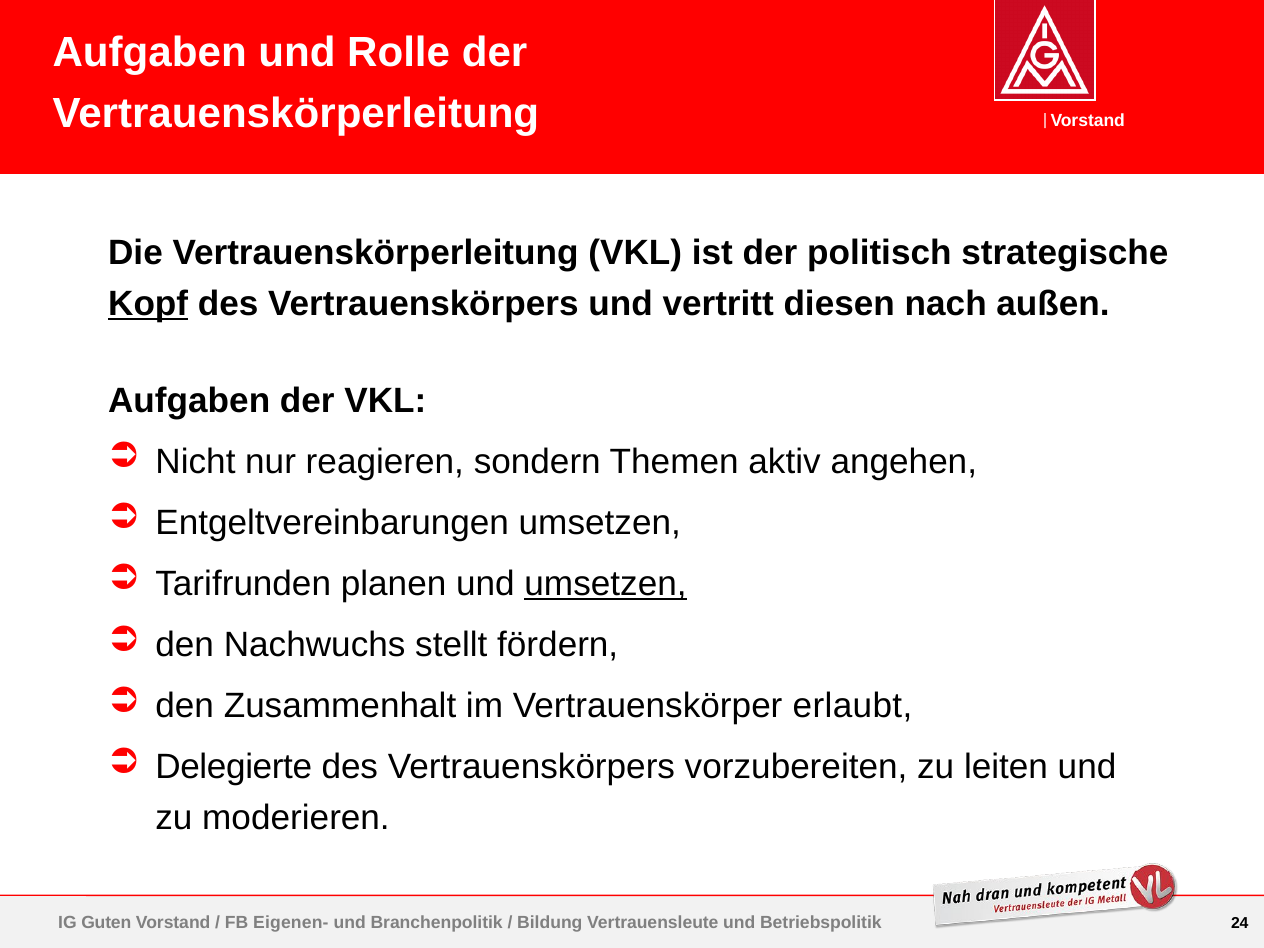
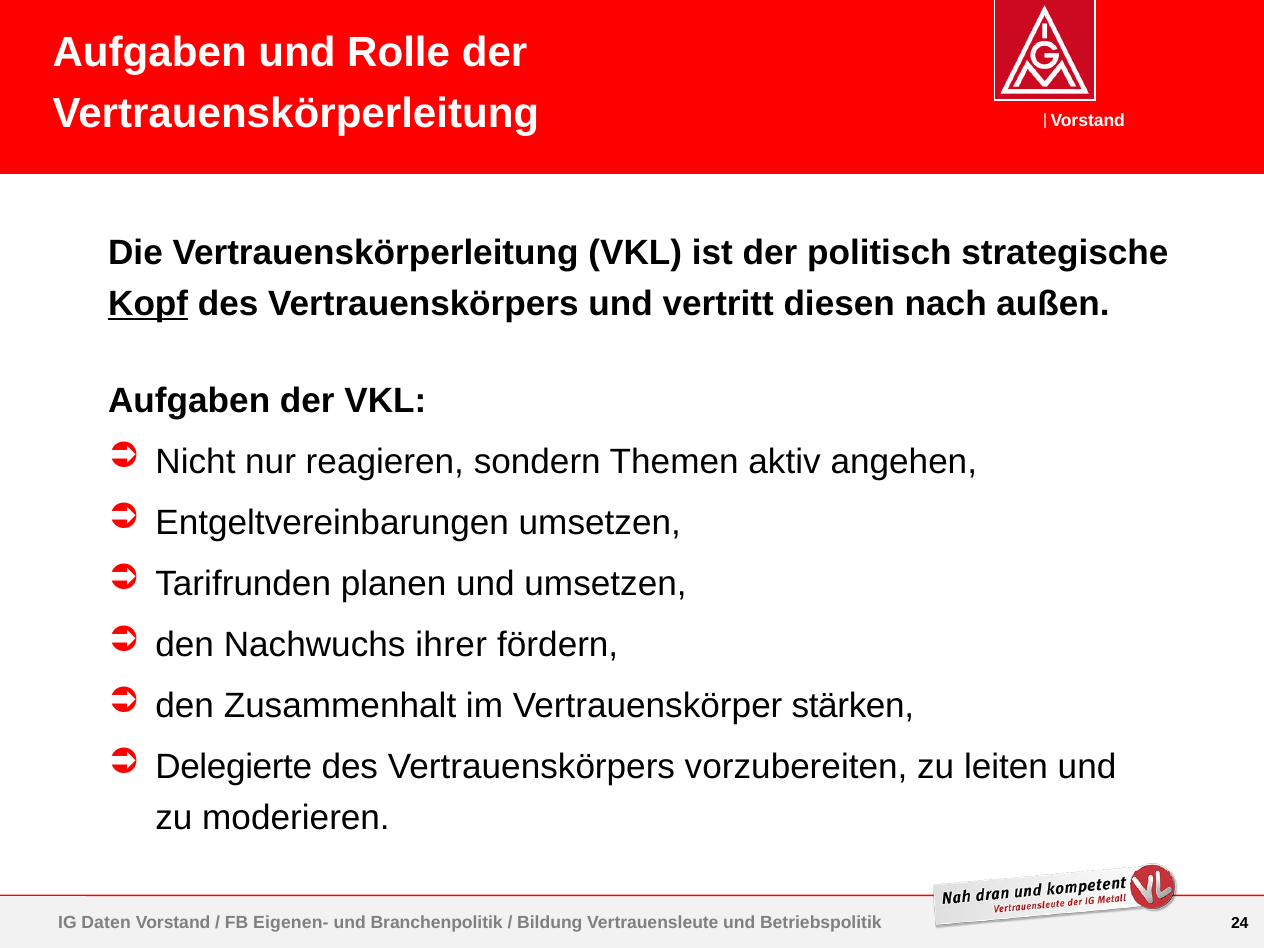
umsetzen underline: present -> none (606, 584)
stellt: stellt -> ihrer (451, 645)
erlaubt: erlaubt -> stärken (853, 706)
Guten: Guten -> Daten (106, 923)
